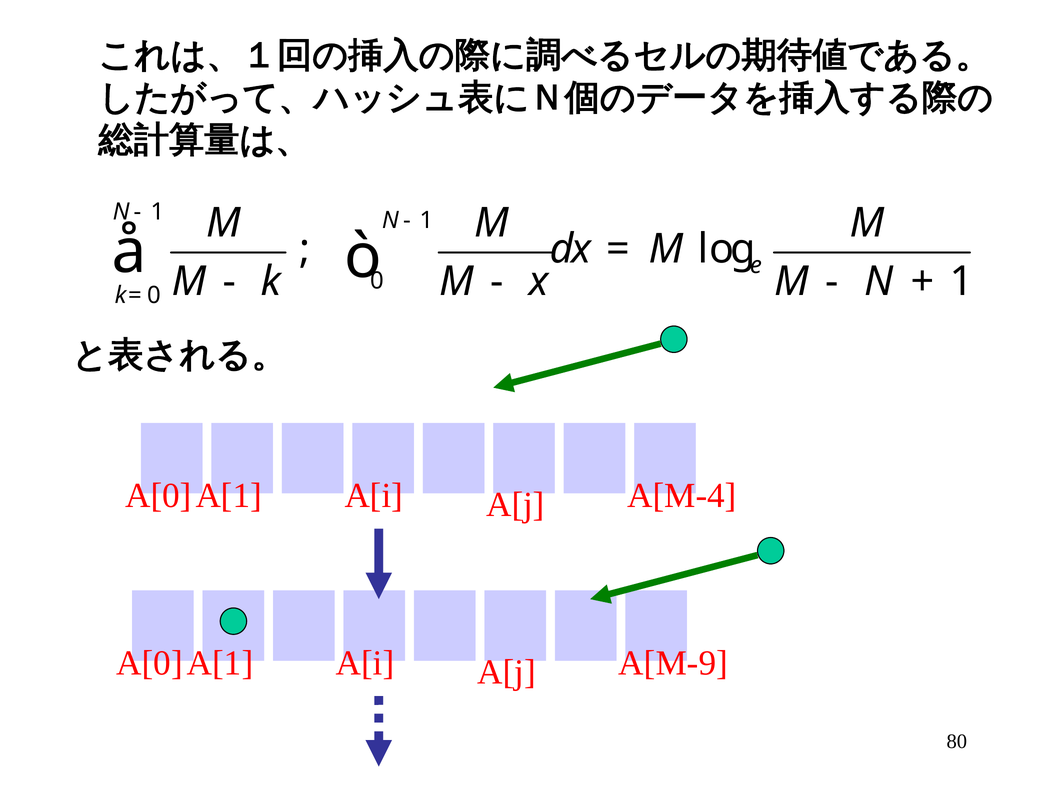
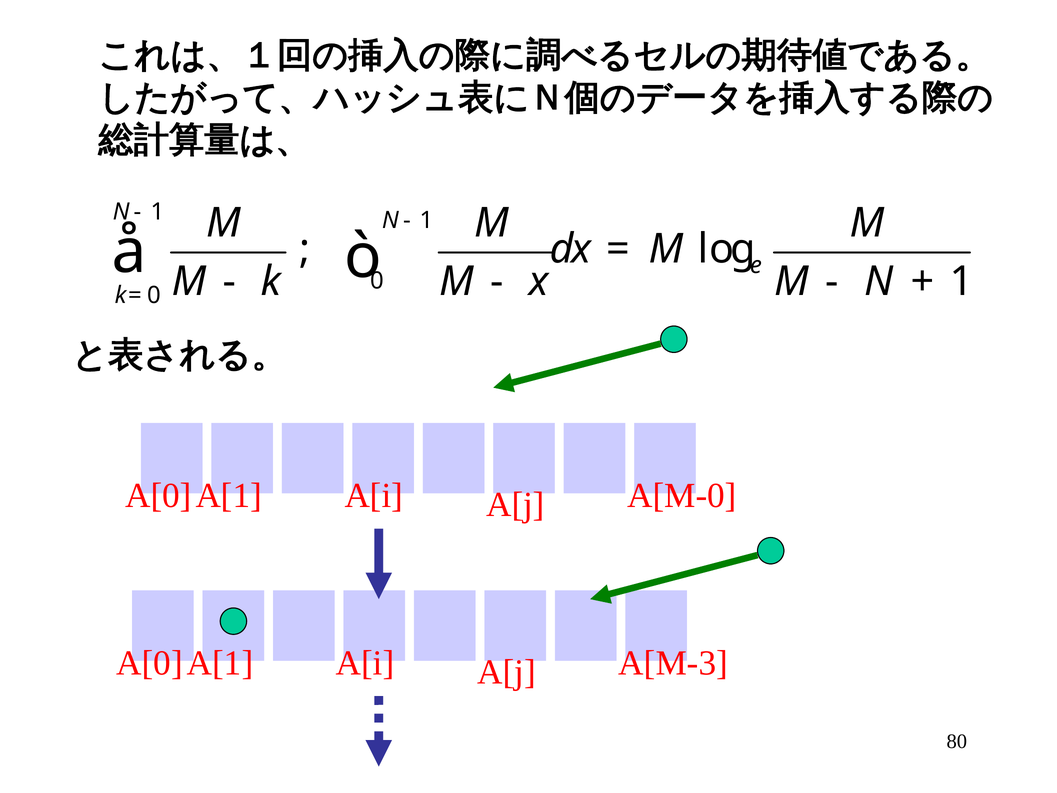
A[M-4: A[M-4 -> A[M-0 (682, 496)
A[M-9: A[M-9 -> A[M-3 (673, 663)
